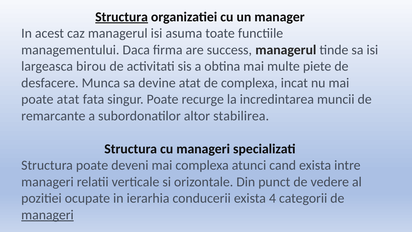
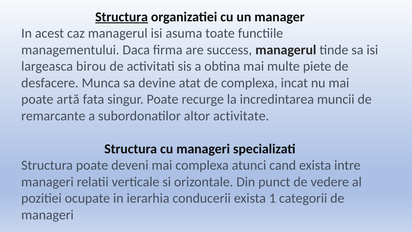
poate atat: atat -> artă (68, 99)
stabilirea: stabilirea -> activitate (241, 116)
4: 4 -> 1 (272, 198)
manageri underline: present -> none (47, 215)
